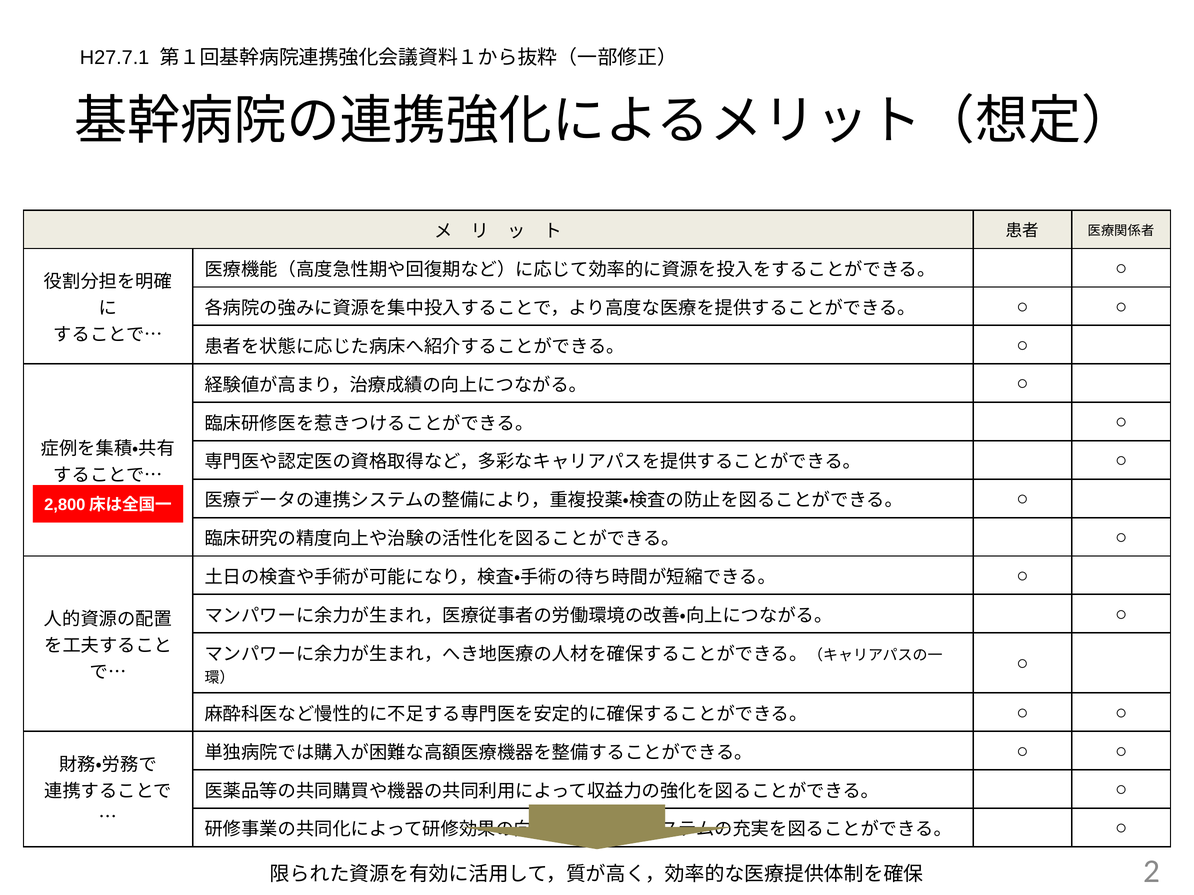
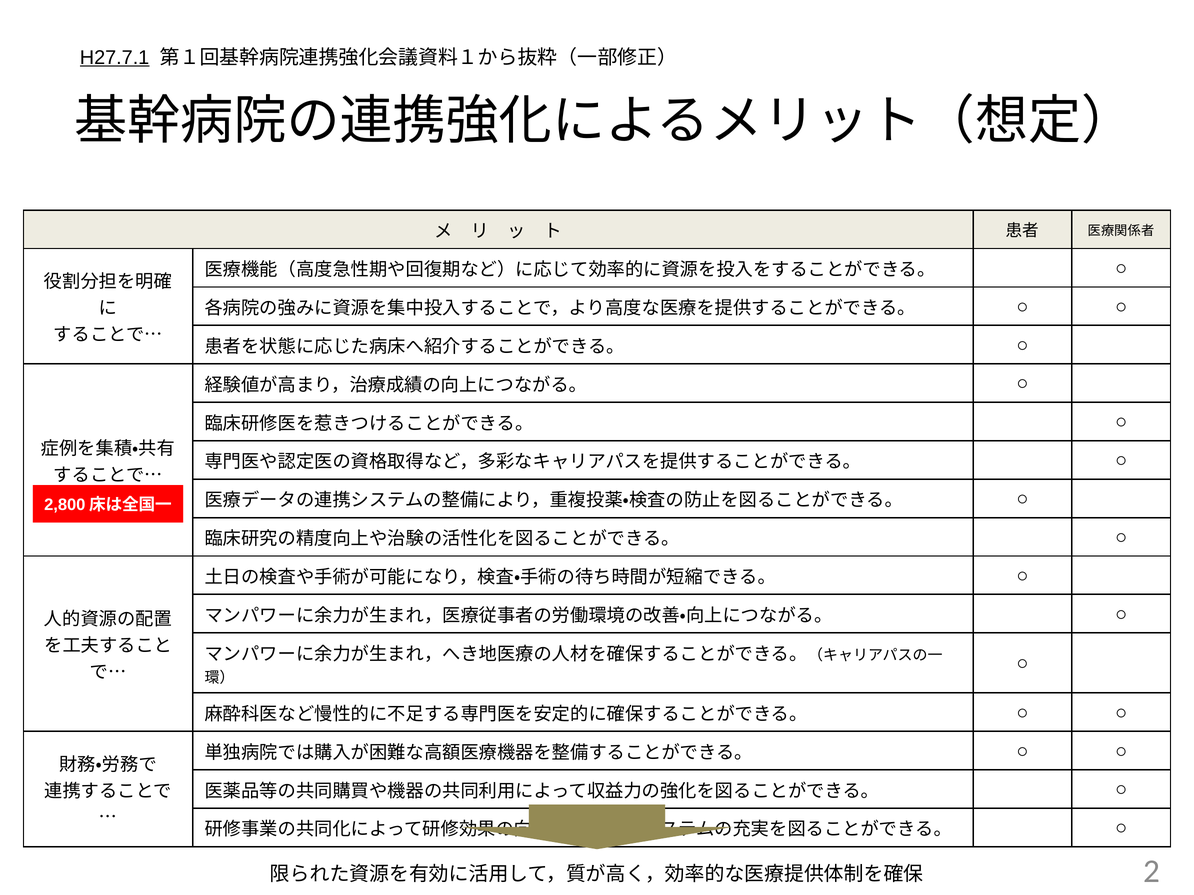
H27.7.1 underline: none -> present (115, 58)
